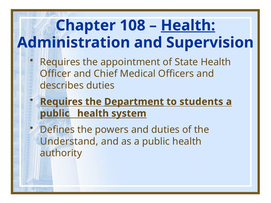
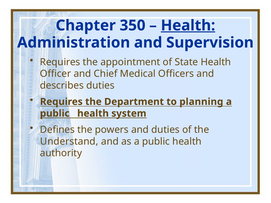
108: 108 -> 350 (133, 25)
Department underline: present -> none (134, 102)
students: students -> planning (201, 102)
